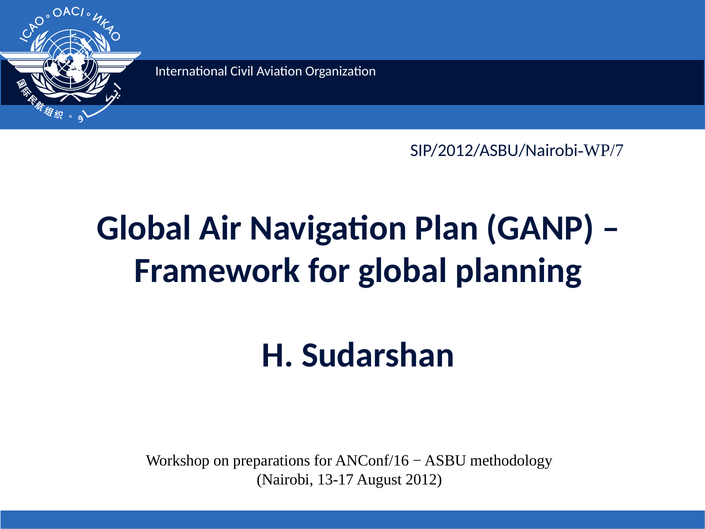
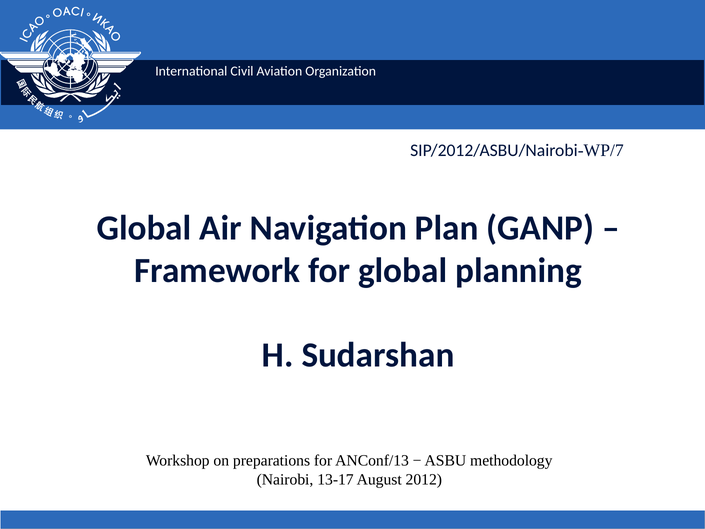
ANConf/16: ANConf/16 -> ANConf/13 (372, 460)
